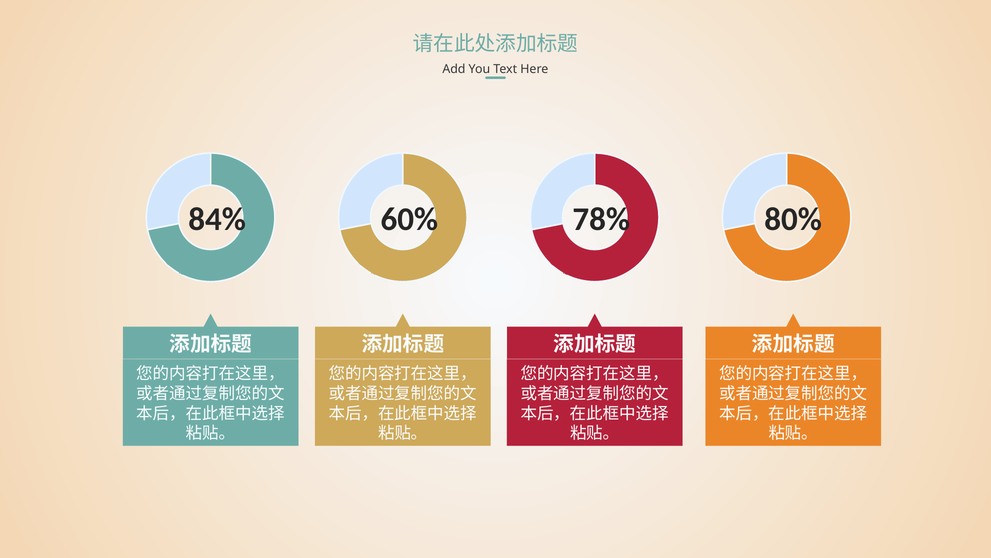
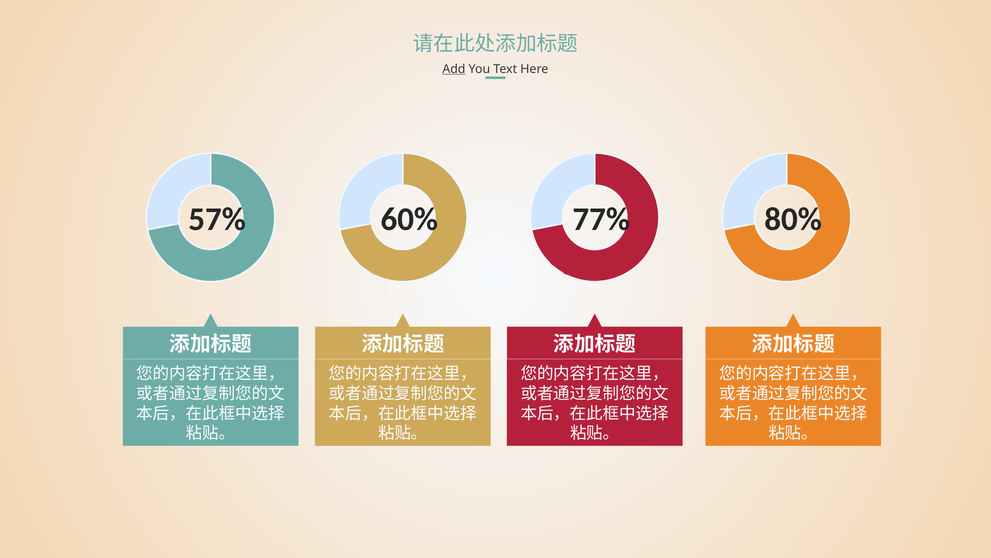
Add underline: none -> present (454, 69)
84%: 84% -> 57% (217, 219)
78%: 78% -> 77% (601, 219)
